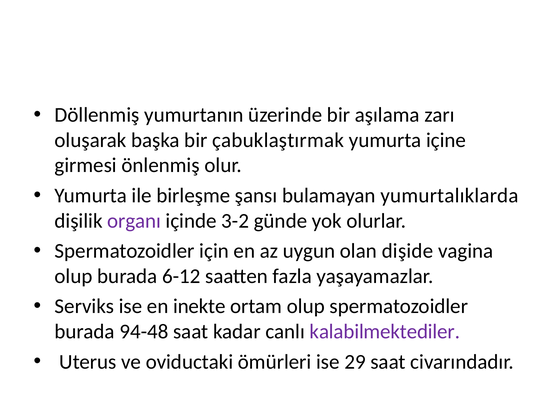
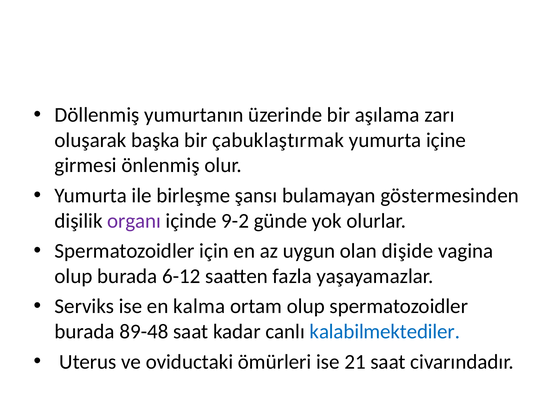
yumurtalıklarda: yumurtalıklarda -> göstermesinden (450, 196)
3-2: 3-2 -> 9-2 (235, 221)
inekte: inekte -> kalma (199, 306)
94-48: 94-48 -> 89-48 (144, 332)
kalabilmektediler colour: purple -> blue (385, 332)
29: 29 -> 21 (355, 362)
